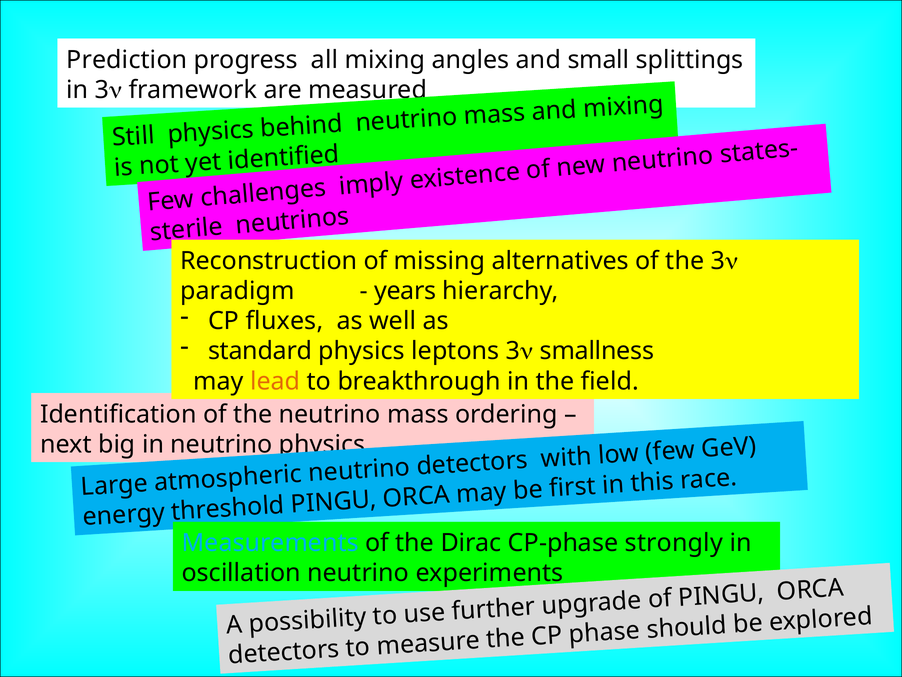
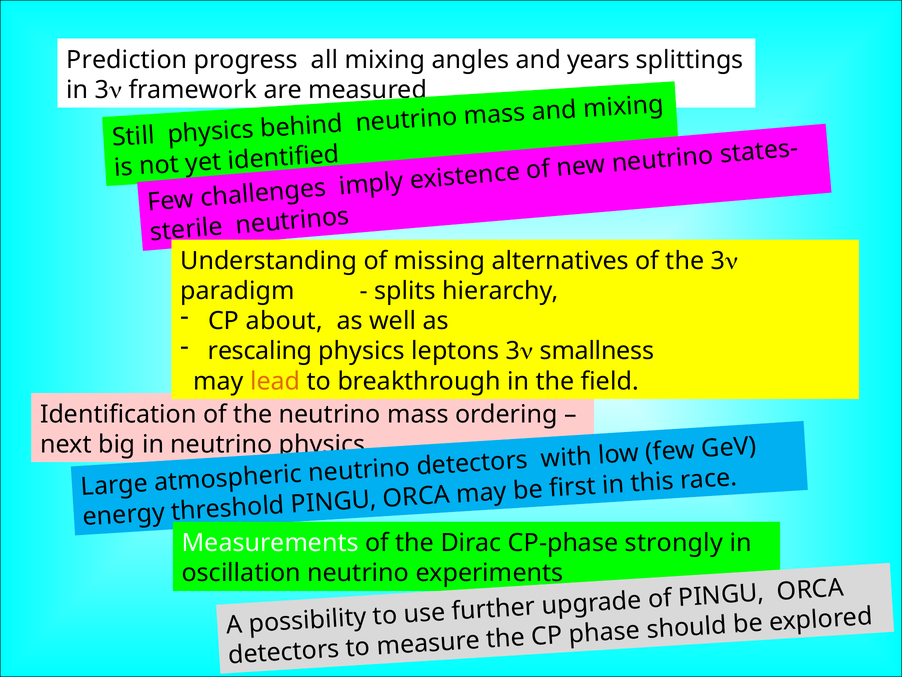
small: small -> years (598, 60)
Reconstruction: Reconstruction -> Understanding (269, 261)
years: years -> splits (405, 291)
fluxes: fluxes -> about (284, 321)
standard: standard -> rescaling (260, 351)
Measurements colour: light blue -> white (270, 543)
